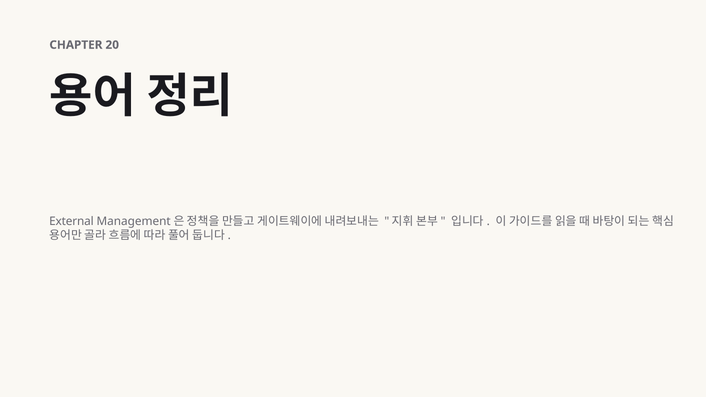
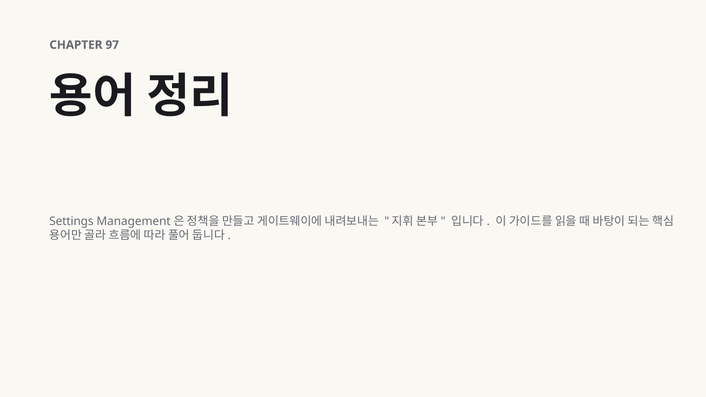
20: 20 -> 97 (112, 45)
External: External -> Settings (71, 221)
